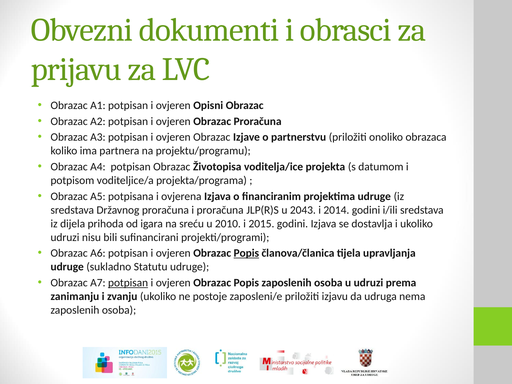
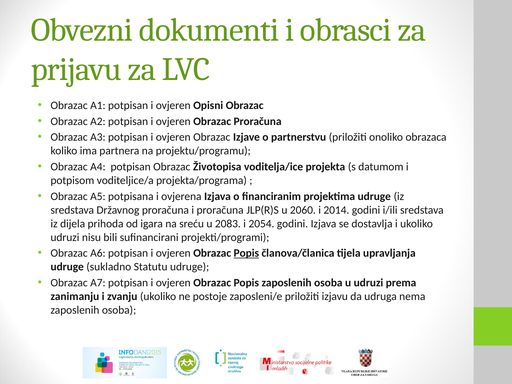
2043: 2043 -> 2060 (303, 210)
2010: 2010 -> 2083 (228, 224)
2015: 2015 -> 2054 (261, 224)
potpisan underline: present -> none (128, 283)
